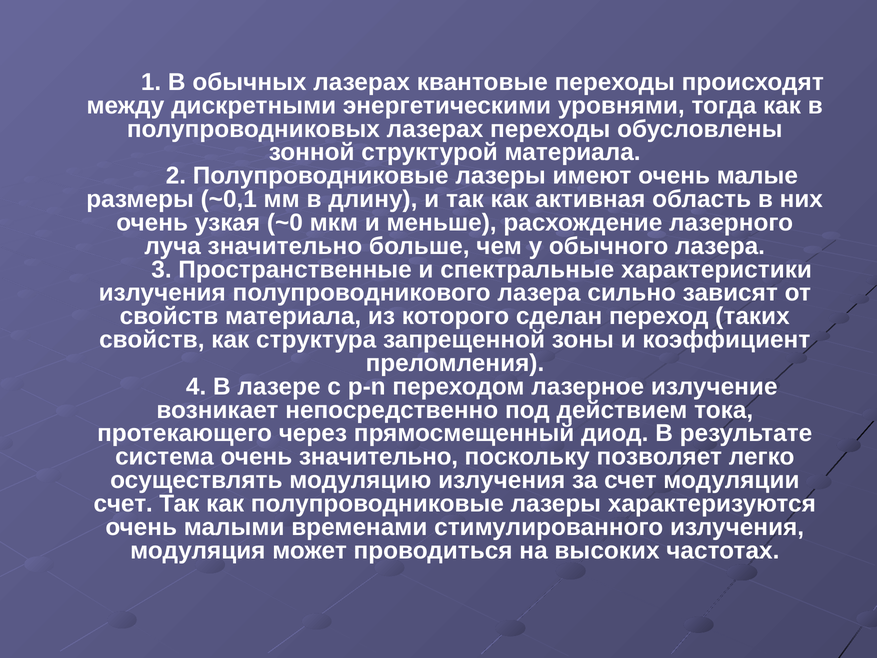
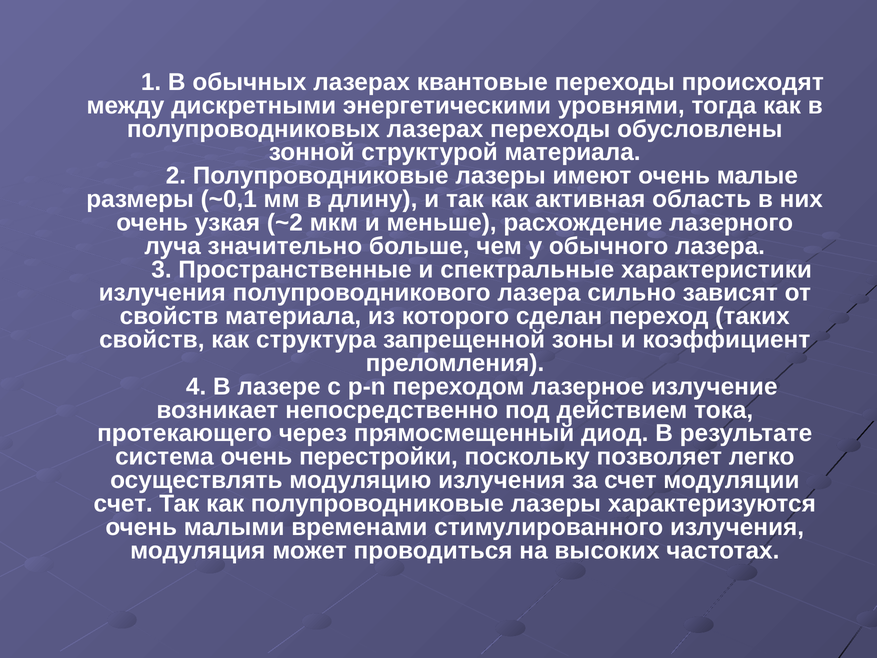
~0: ~0 -> ~2 (285, 223)
очень значительно: значительно -> перестройки (378, 457)
